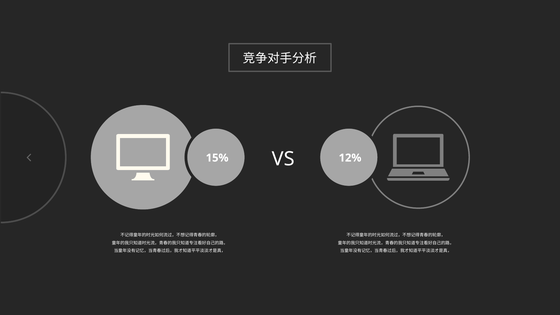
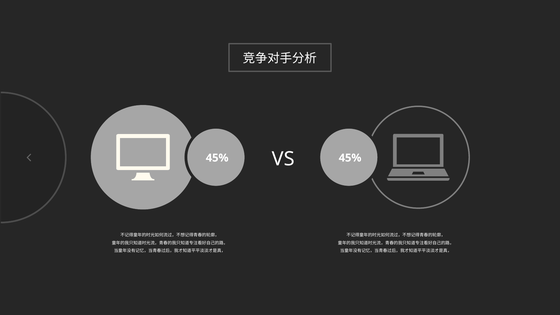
15%: 15% -> 45% (217, 158)
VS 12%: 12% -> 45% (350, 158)
